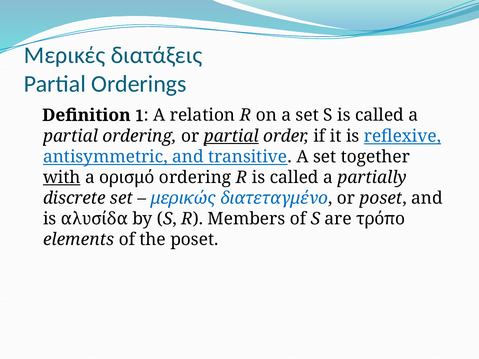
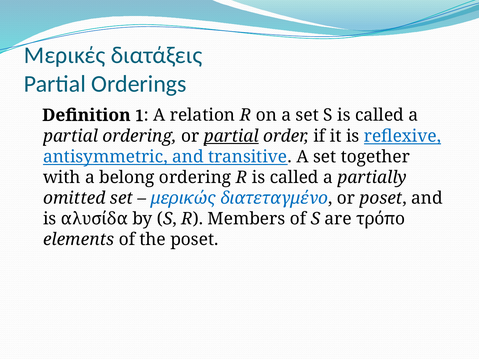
with underline: present -> none (62, 178)
ορισμό: ορισμό -> belong (127, 178)
discrete: discrete -> omitted (74, 198)
